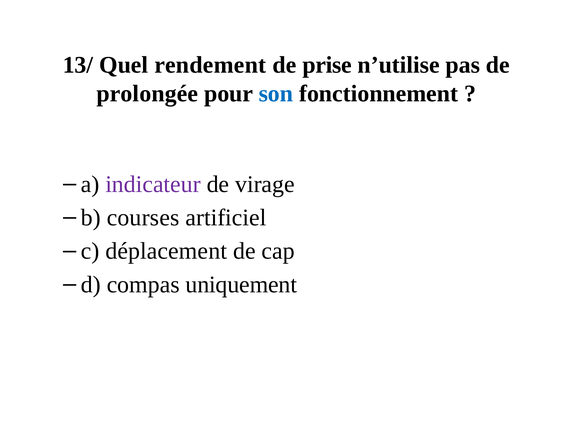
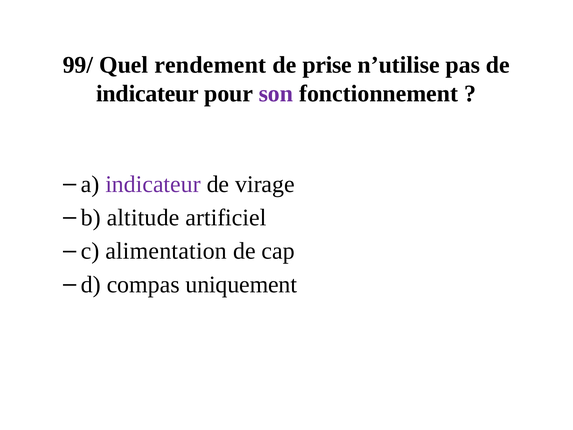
13/: 13/ -> 99/ (78, 65)
prolongée: prolongée -> indicateur (147, 94)
son colour: blue -> purple (276, 94)
courses: courses -> altitude (143, 218)
déplacement: déplacement -> alimentation (166, 251)
